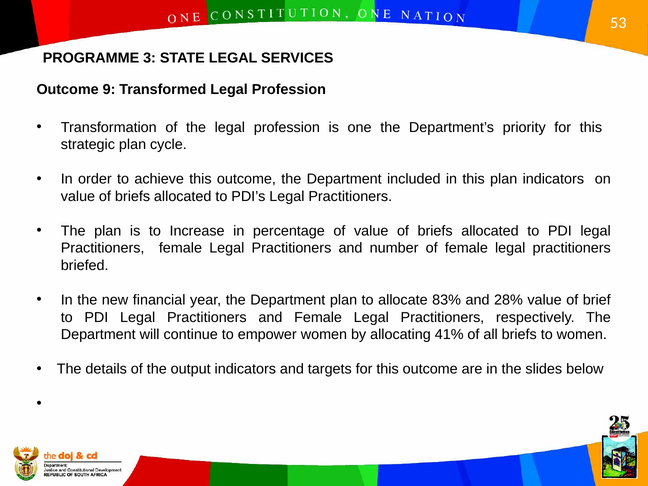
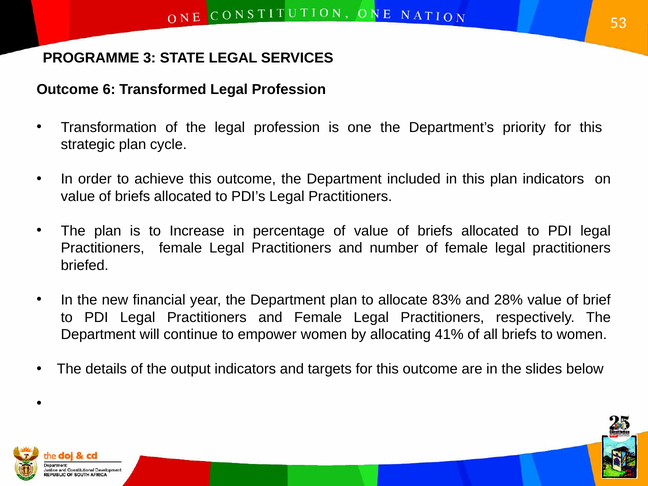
9: 9 -> 6 (109, 90)
